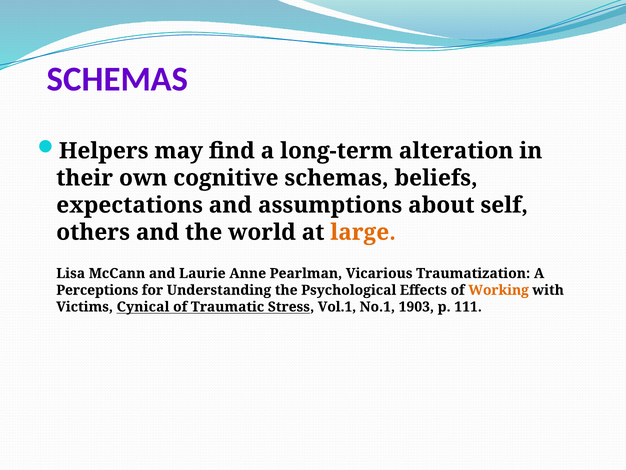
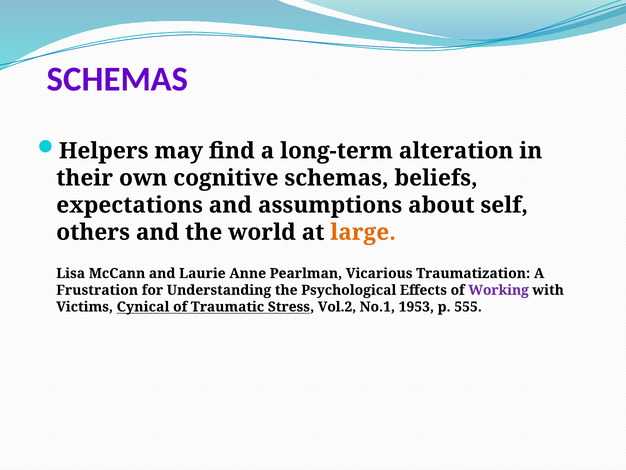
Perceptions: Perceptions -> Frustration (97, 290)
Working colour: orange -> purple (499, 290)
Vol.1: Vol.1 -> Vol.2 (337, 307)
1903: 1903 -> 1953 (416, 307)
111: 111 -> 555 (468, 307)
